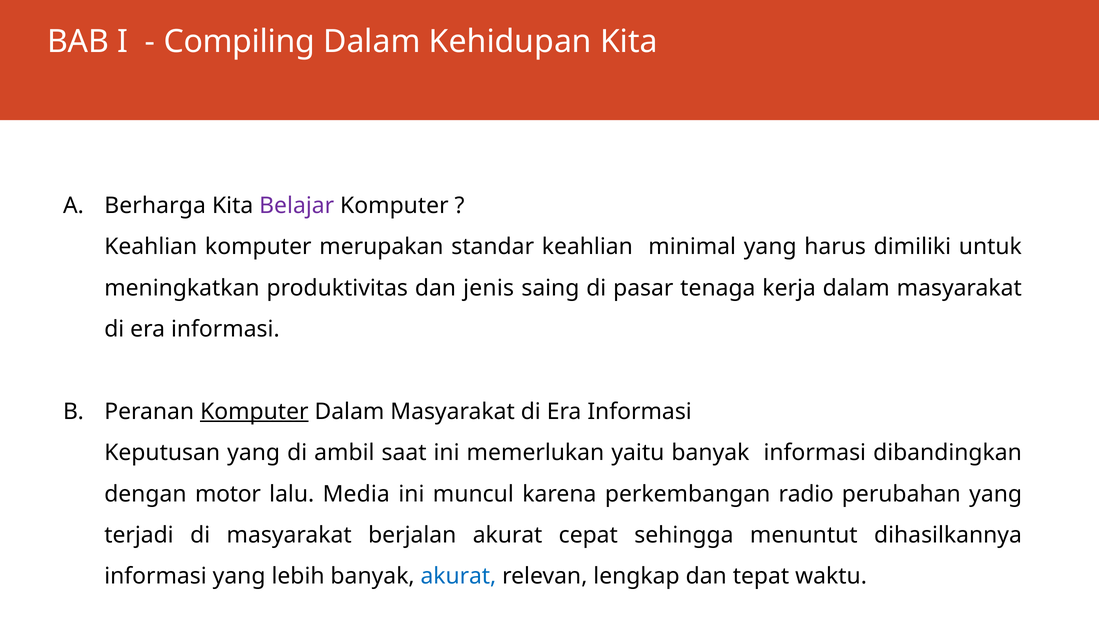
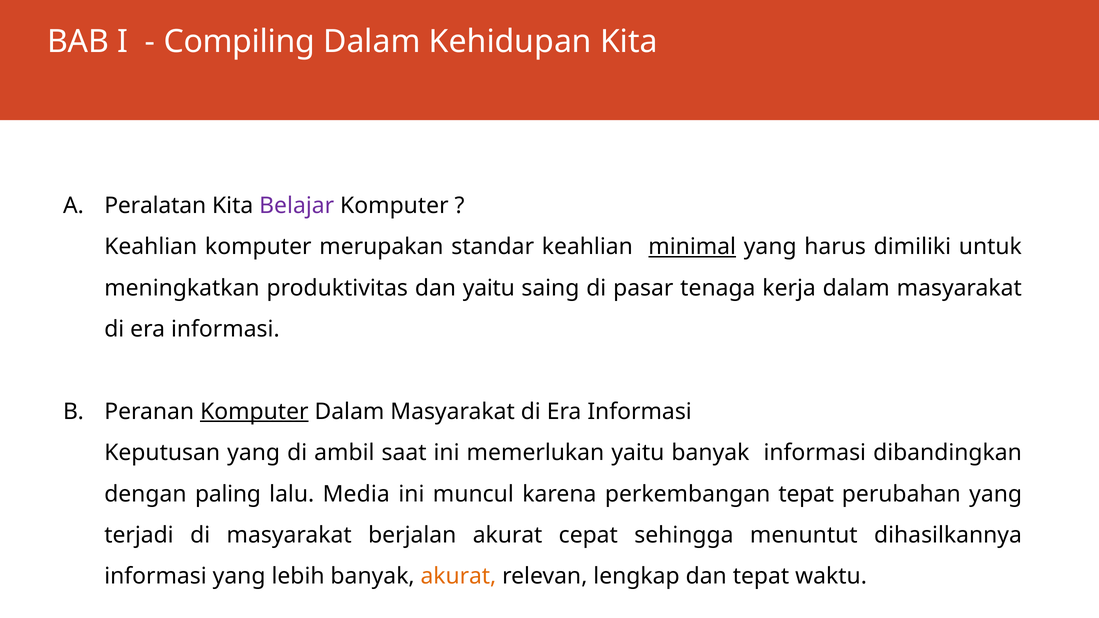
Berharga: Berharga -> Peralatan (155, 206)
minimal underline: none -> present (692, 247)
dan jenis: jenis -> yaitu (489, 288)
motor: motor -> paling (228, 494)
perkembangan radio: radio -> tepat (806, 494)
akurat colour: blue -> orange (458, 577)
